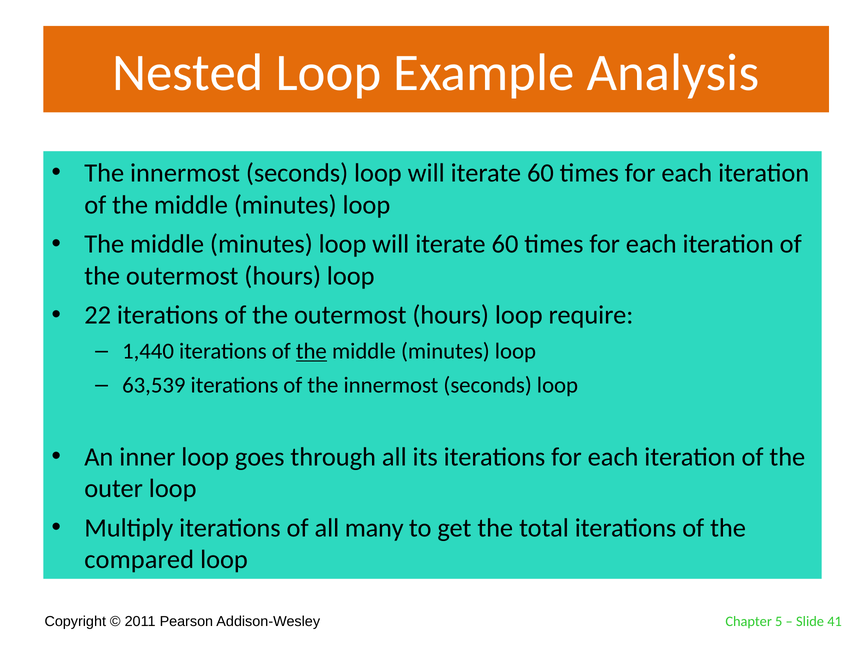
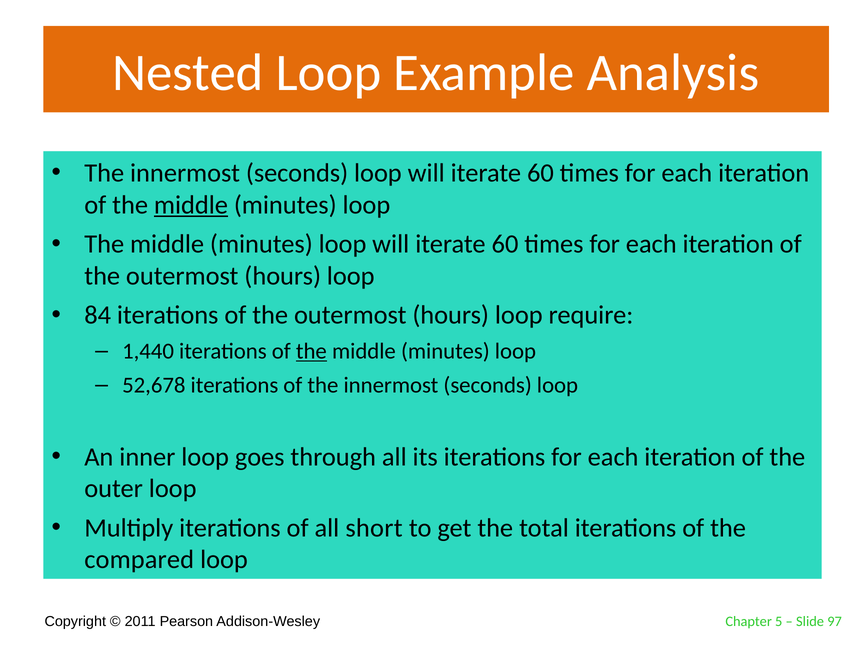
middle underline: none -> present (191, 205)
22: 22 -> 84 (98, 316)
63,539: 63,539 -> 52,678 (154, 386)
many: many -> short (374, 528)
41: 41 -> 97 (835, 622)
